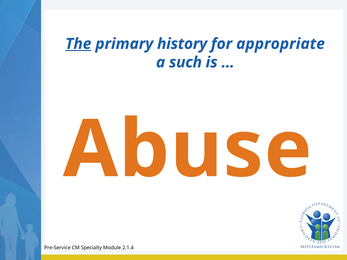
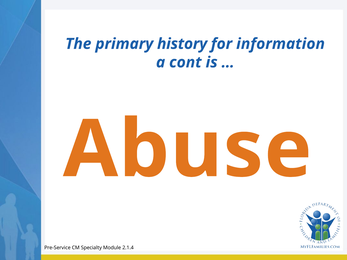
The underline: present -> none (78, 44)
appropriate: appropriate -> information (281, 44)
such: such -> cont (185, 62)
